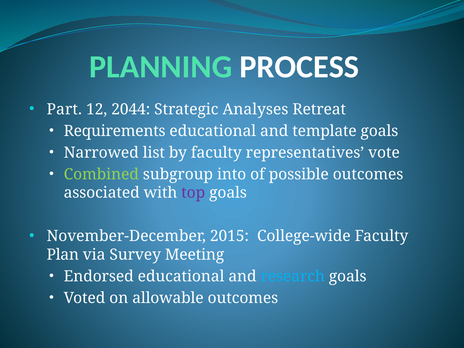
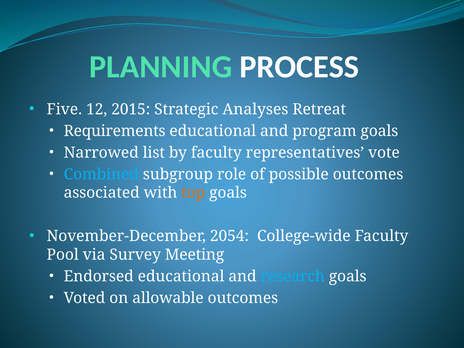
Part: Part -> Five (64, 109)
2044: 2044 -> 2015 (131, 109)
template: template -> program (324, 131)
Combined colour: light green -> light blue (101, 174)
into: into -> role (232, 174)
top colour: purple -> orange (193, 193)
2015: 2015 -> 2054 (229, 236)
Plan: Plan -> Pool (63, 255)
